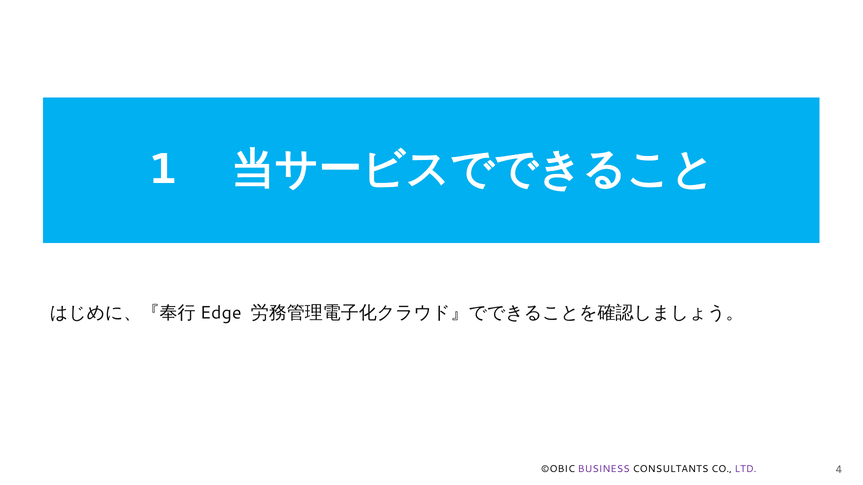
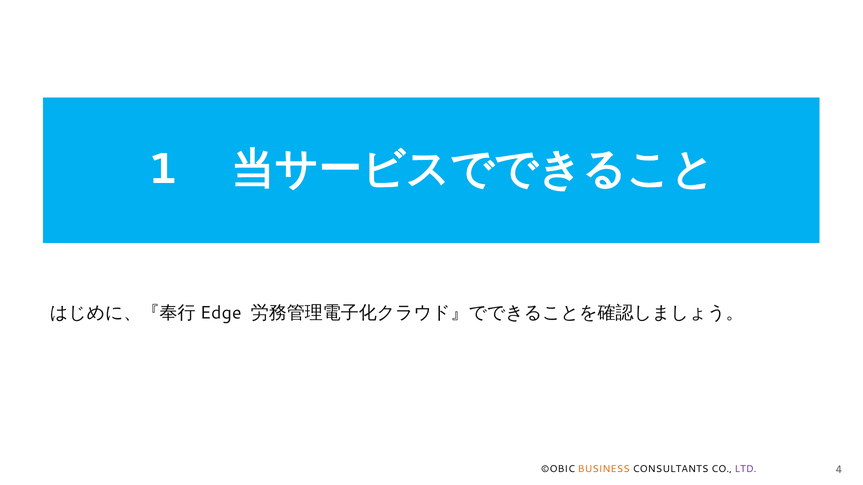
BUSINESS colour: purple -> orange (604, 469)
